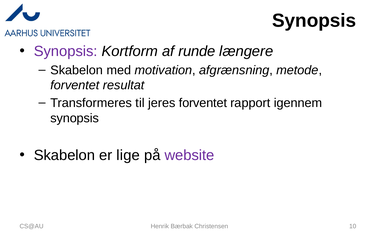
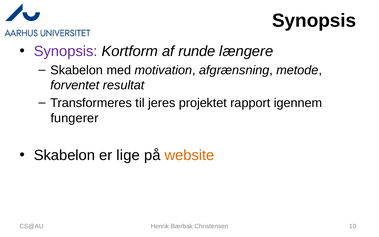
jeres forventet: forventet -> projektet (203, 103)
synopsis: synopsis -> fungerer (75, 118)
website colour: purple -> orange (189, 155)
